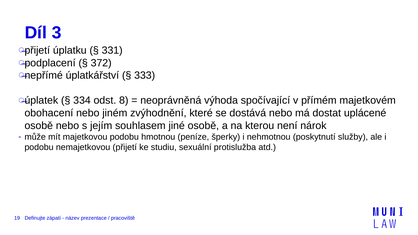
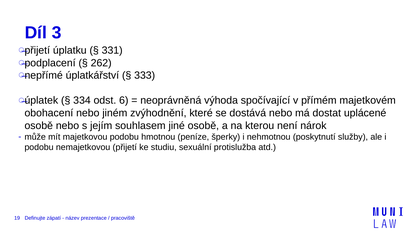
372: 372 -> 262 (101, 63)
8: 8 -> 6 (124, 101)
